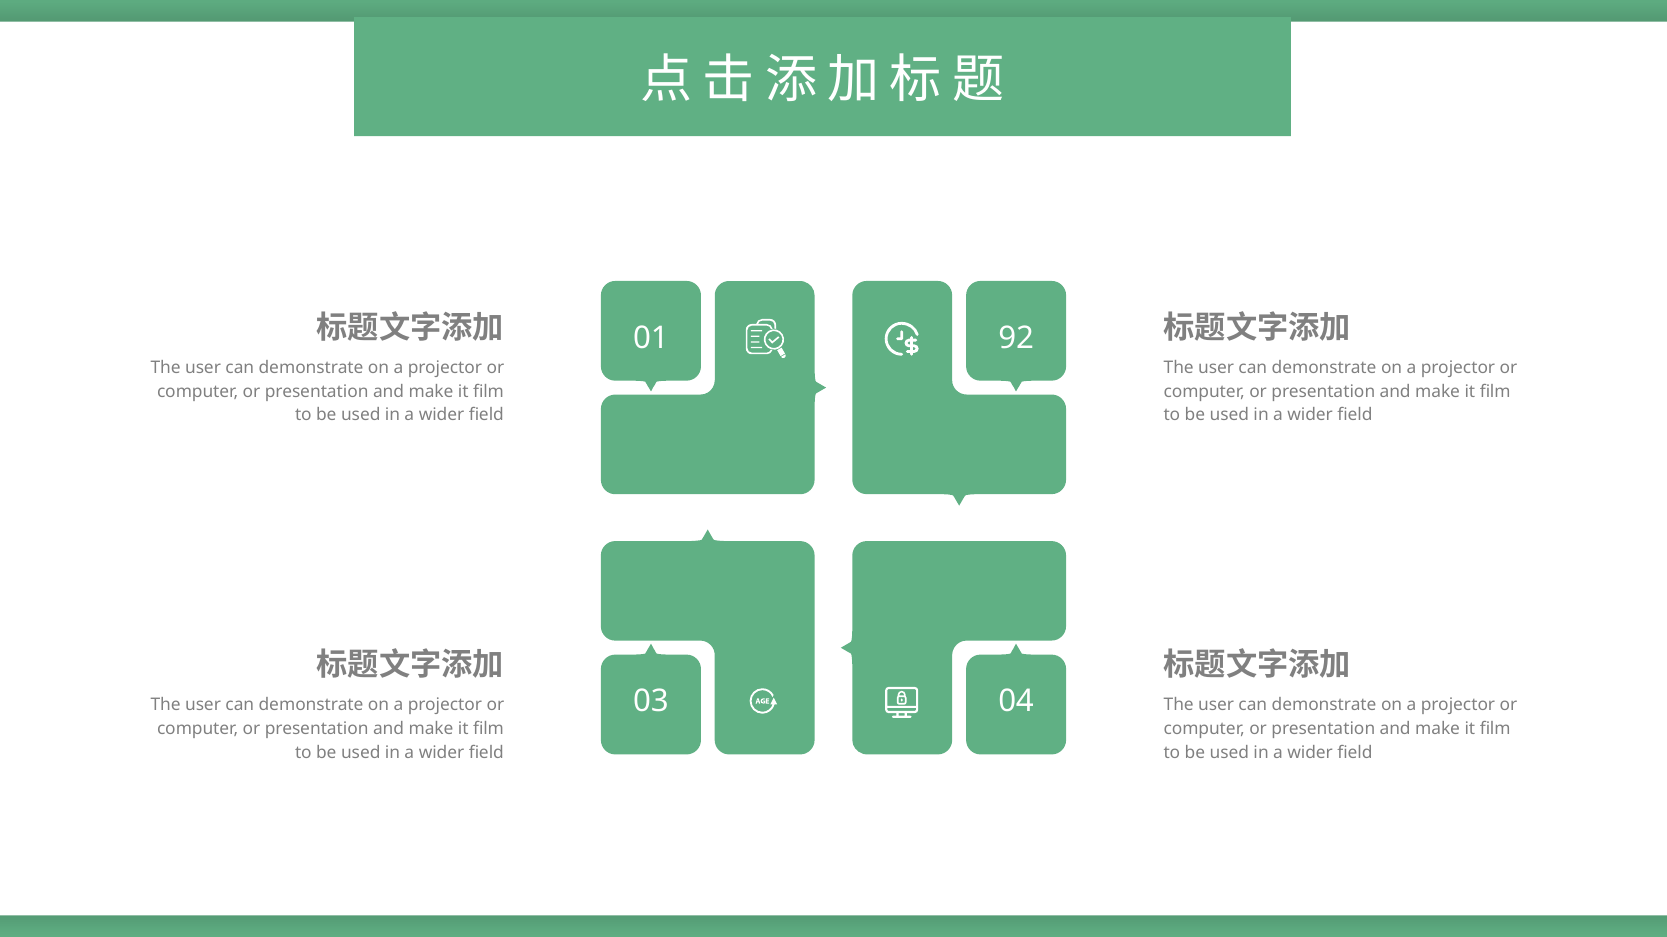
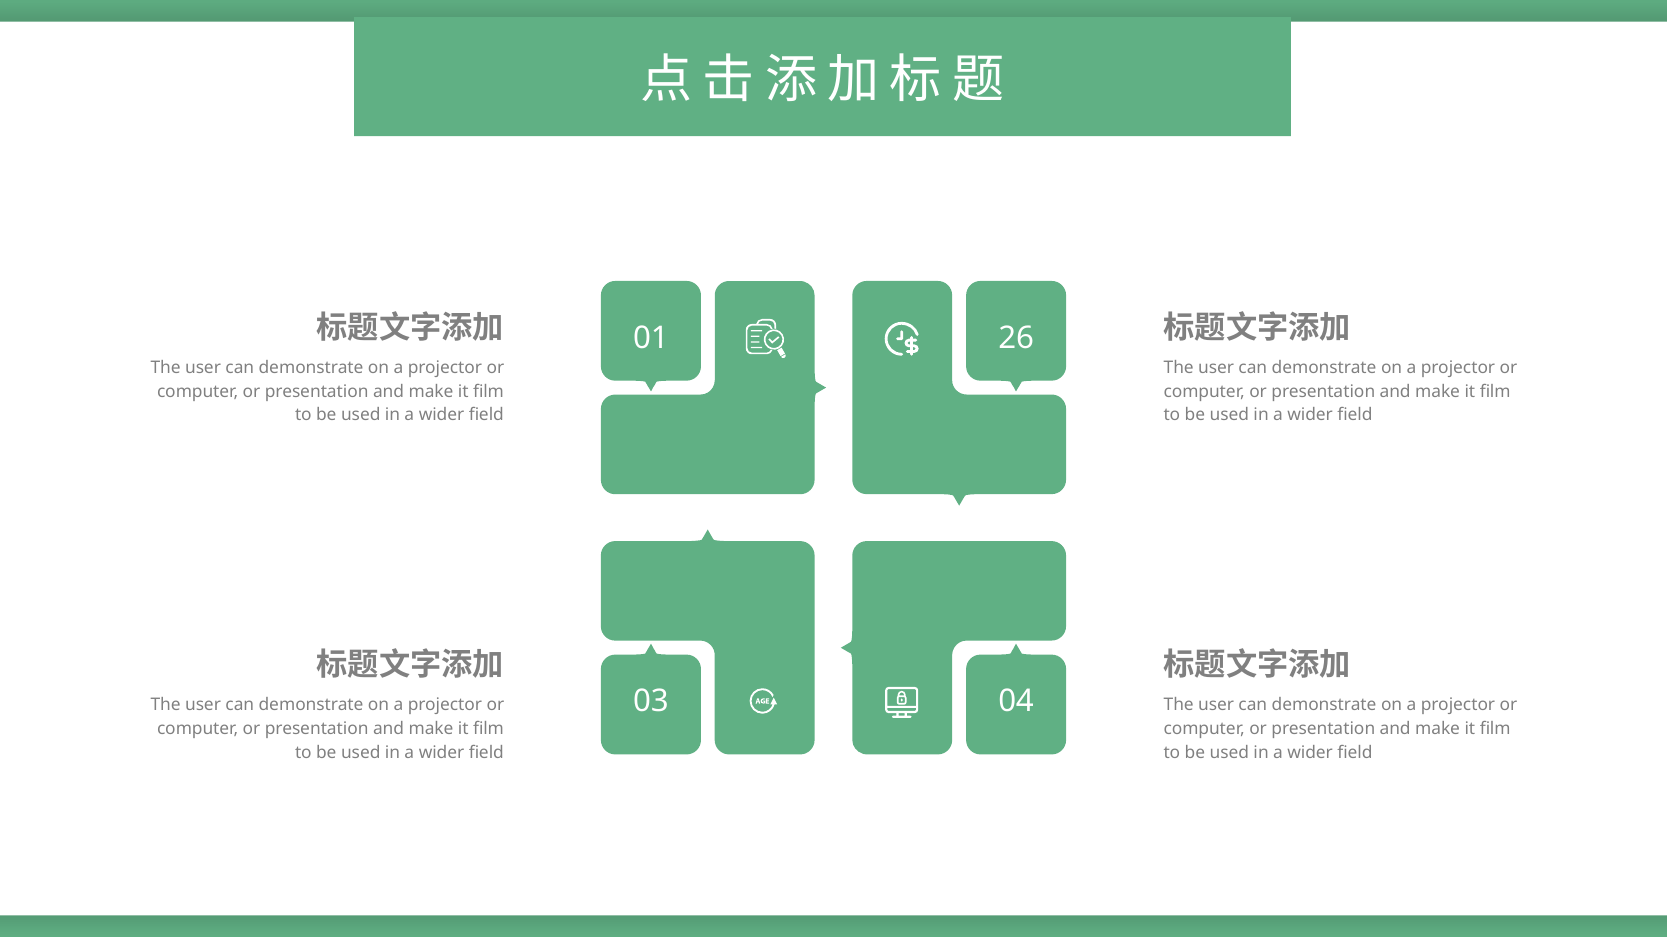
92: 92 -> 26 (1016, 339)
